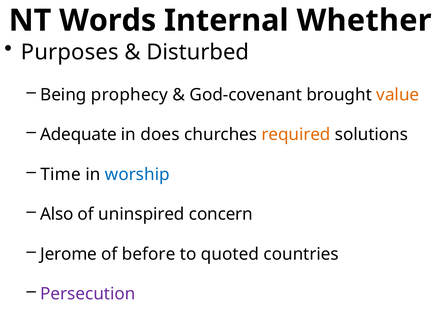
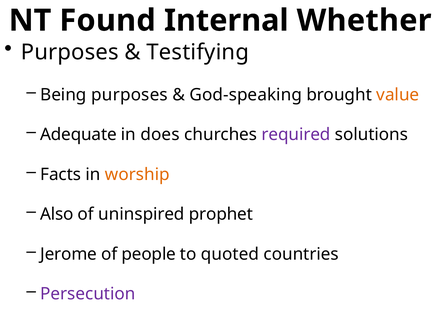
Words: Words -> Found (108, 21)
Disturbed: Disturbed -> Testifying (198, 52)
Being prophecy: prophecy -> purposes (129, 95)
God-covenant: God-covenant -> God-speaking (246, 95)
required colour: orange -> purple (296, 134)
Time: Time -> Facts (61, 174)
worship colour: blue -> orange (137, 174)
concern: concern -> prophet (221, 214)
before: before -> people (149, 254)
